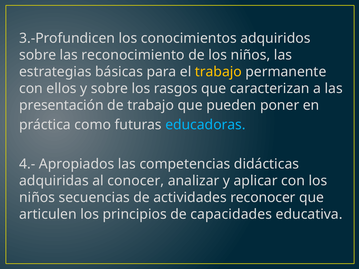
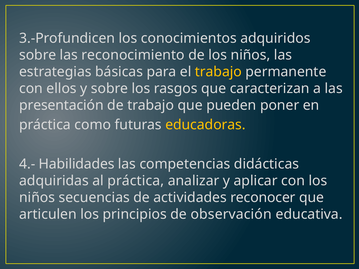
educadoras colour: light blue -> yellow (205, 125)
Apropiados: Apropiados -> Habilidades (77, 164)
al conocer: conocer -> práctica (136, 181)
capacidades: capacidades -> observación (231, 214)
